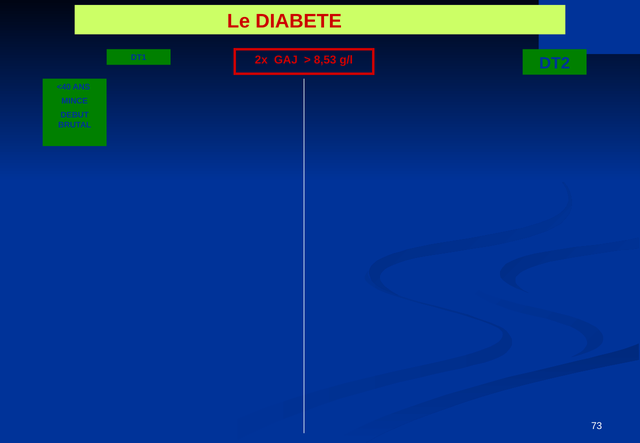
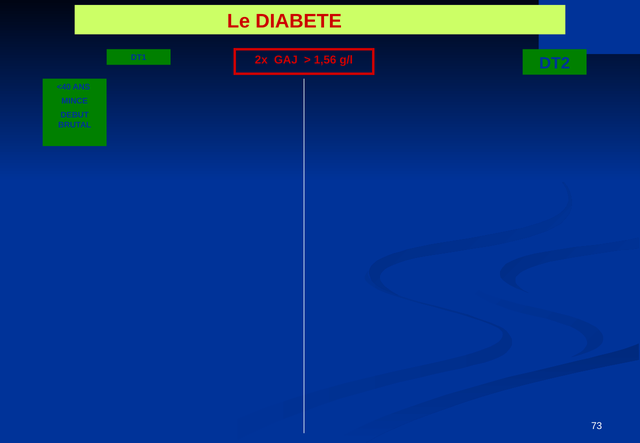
8,53: 8,53 -> 1,56 (325, 60)
